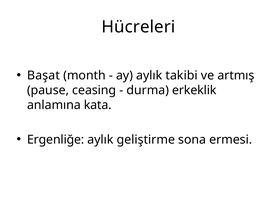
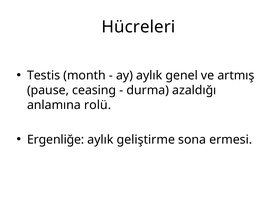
Başat: Başat -> Testis (44, 75)
takibi: takibi -> genel (182, 75)
erkeklik: erkeklik -> azaldığı (194, 90)
kata: kata -> rolü (98, 105)
